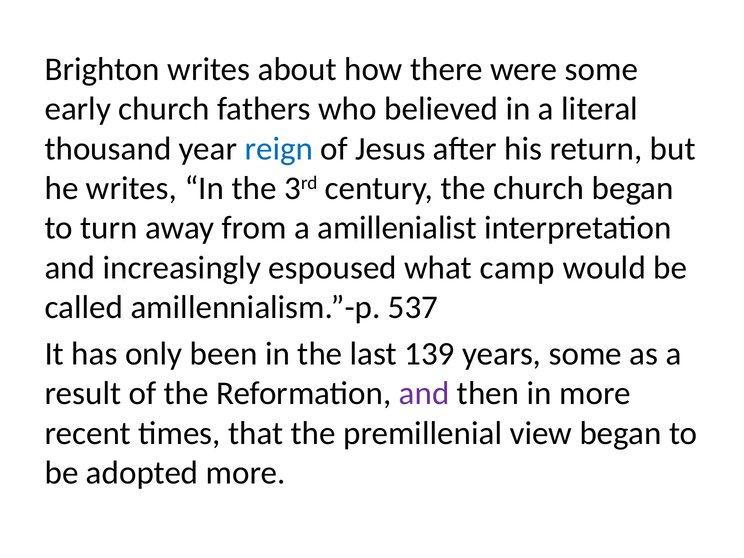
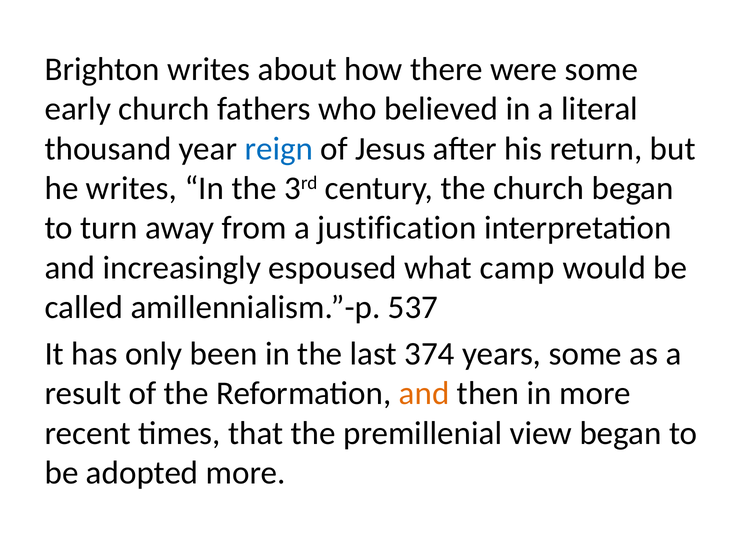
amillenialist: amillenialist -> justification (397, 228)
139: 139 -> 374 (430, 354)
and colour: purple -> orange (424, 393)
